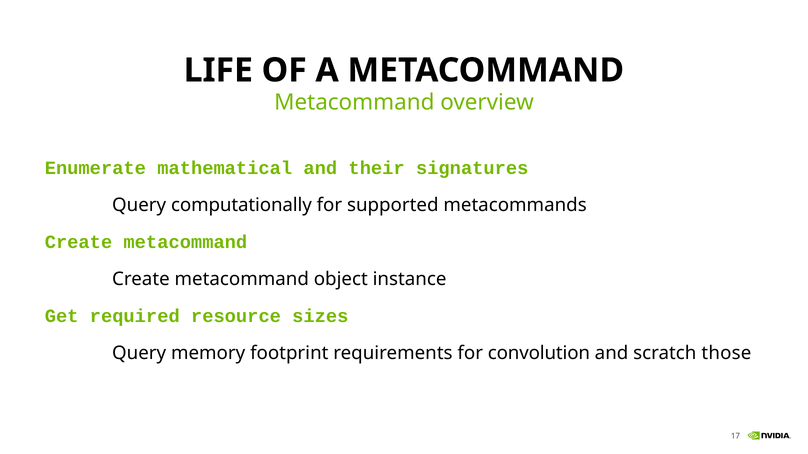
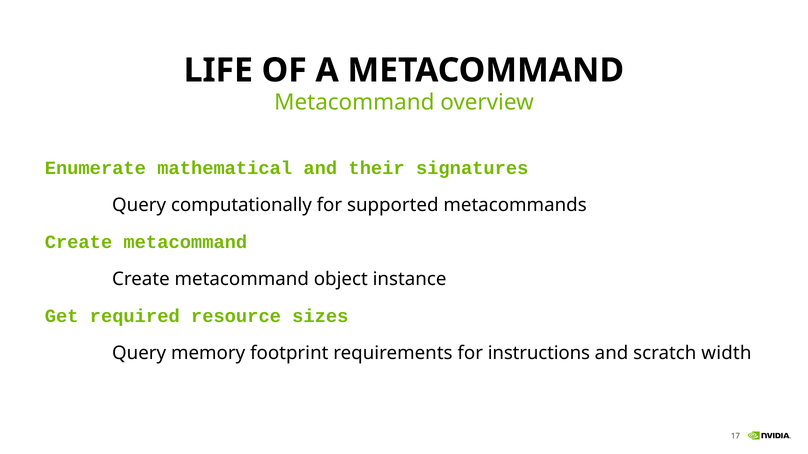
convolution: convolution -> instructions (539, 354)
those: those -> width (726, 354)
